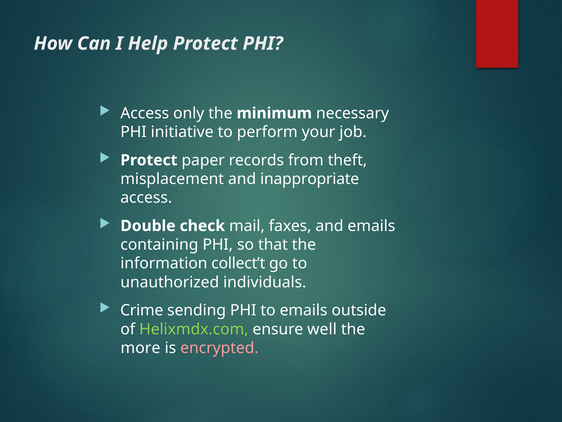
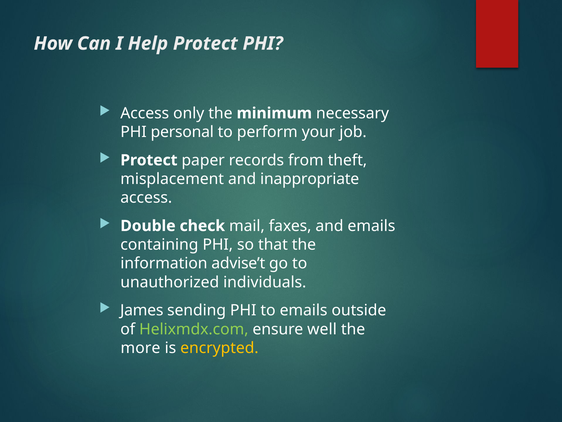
initiative: initiative -> personal (182, 132)
collect’t: collect’t -> advise’t (238, 263)
Crime: Crime -> James (142, 310)
encrypted colour: pink -> yellow (219, 348)
